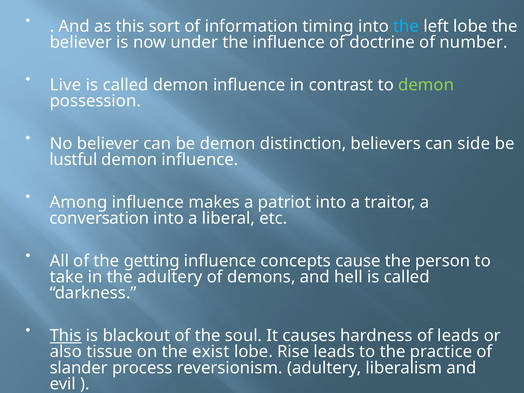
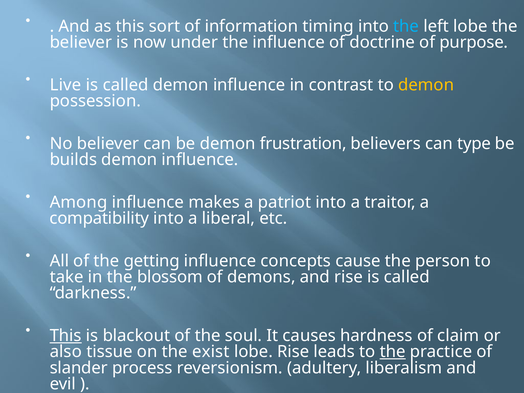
number: number -> purpose (474, 42)
demon colour: light green -> yellow (426, 85)
distinction: distinction -> frustration (303, 144)
side: side -> type (474, 144)
lustful: lustful -> builds (73, 160)
conversation: conversation -> compatibility (99, 218)
the adultery: adultery -> blossom (170, 277)
and hell: hell -> rise (349, 277)
of leads: leads -> claim (458, 336)
the underline: none -> present (393, 352)
